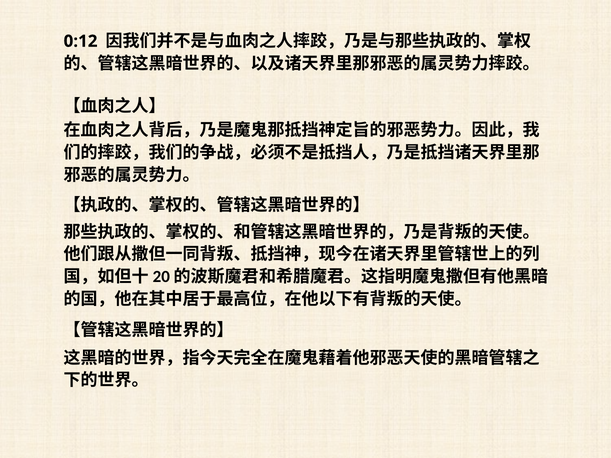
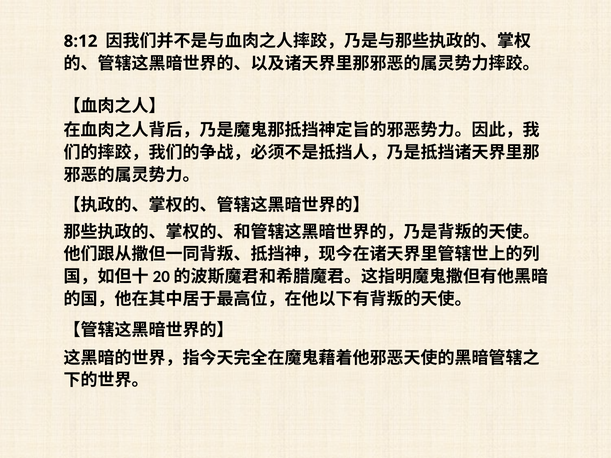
0:12: 0:12 -> 8:12 (81, 41)
